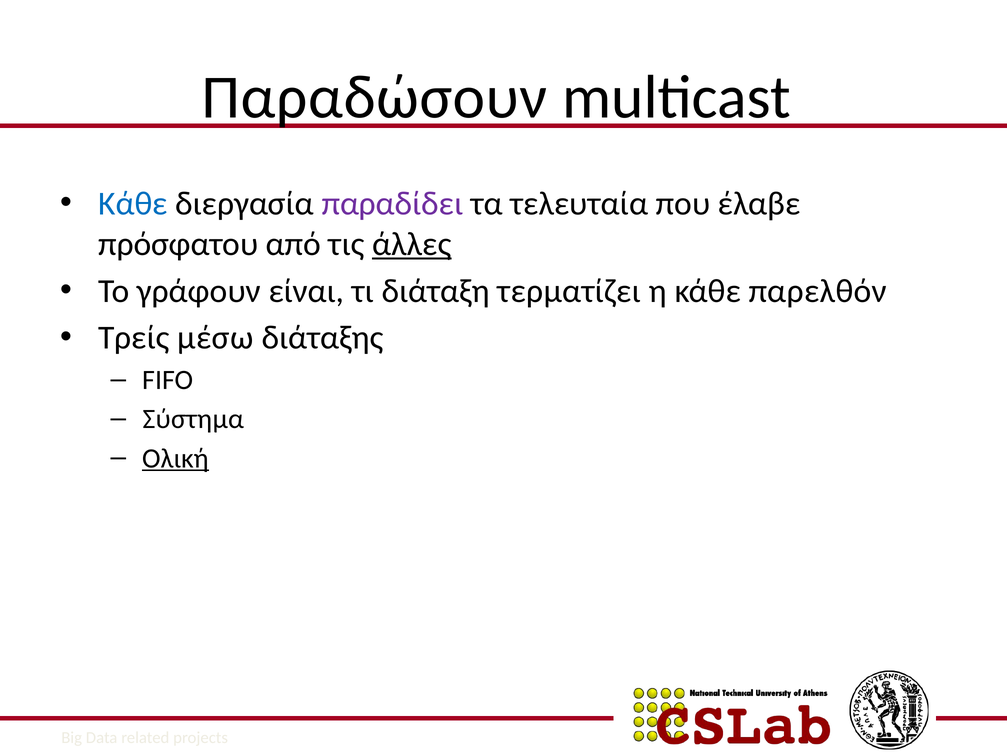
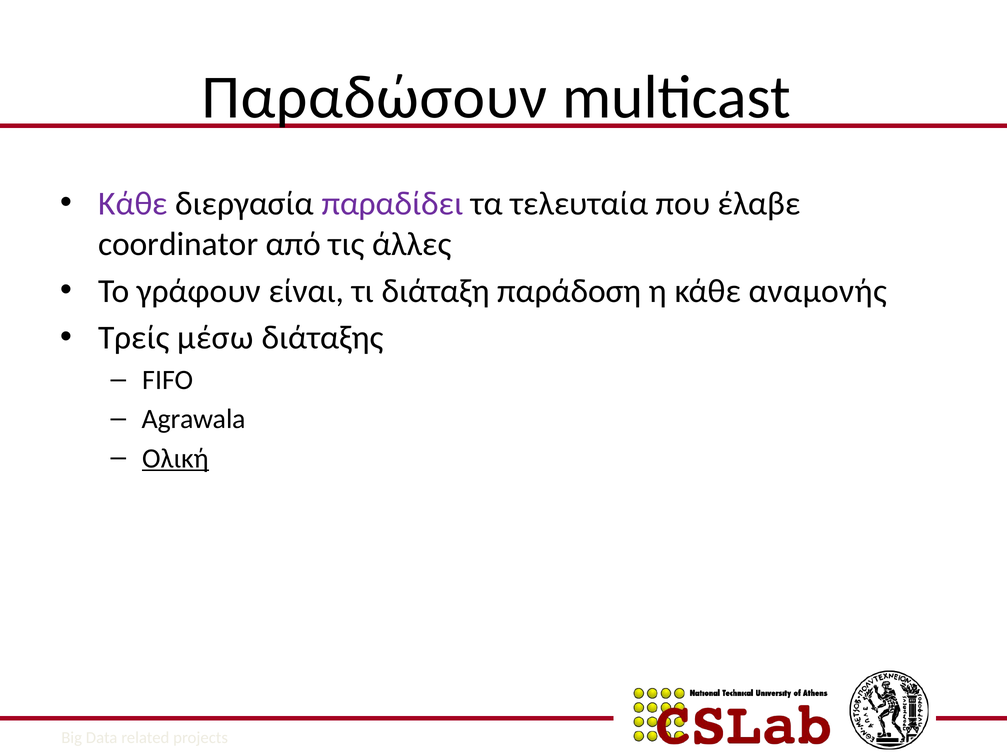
Κάθε colour: blue -> purple (133, 204)
πρόσφατου: πρόσφατου -> coordinator (178, 244)
άλλες underline: present -> none (412, 244)
τερματίζει: τερματίζει -> παράδοση (569, 291)
παρελθόν: παρελθόν -> αναμονής (818, 291)
Σύστημα: Σύστημα -> Agrawala (194, 419)
